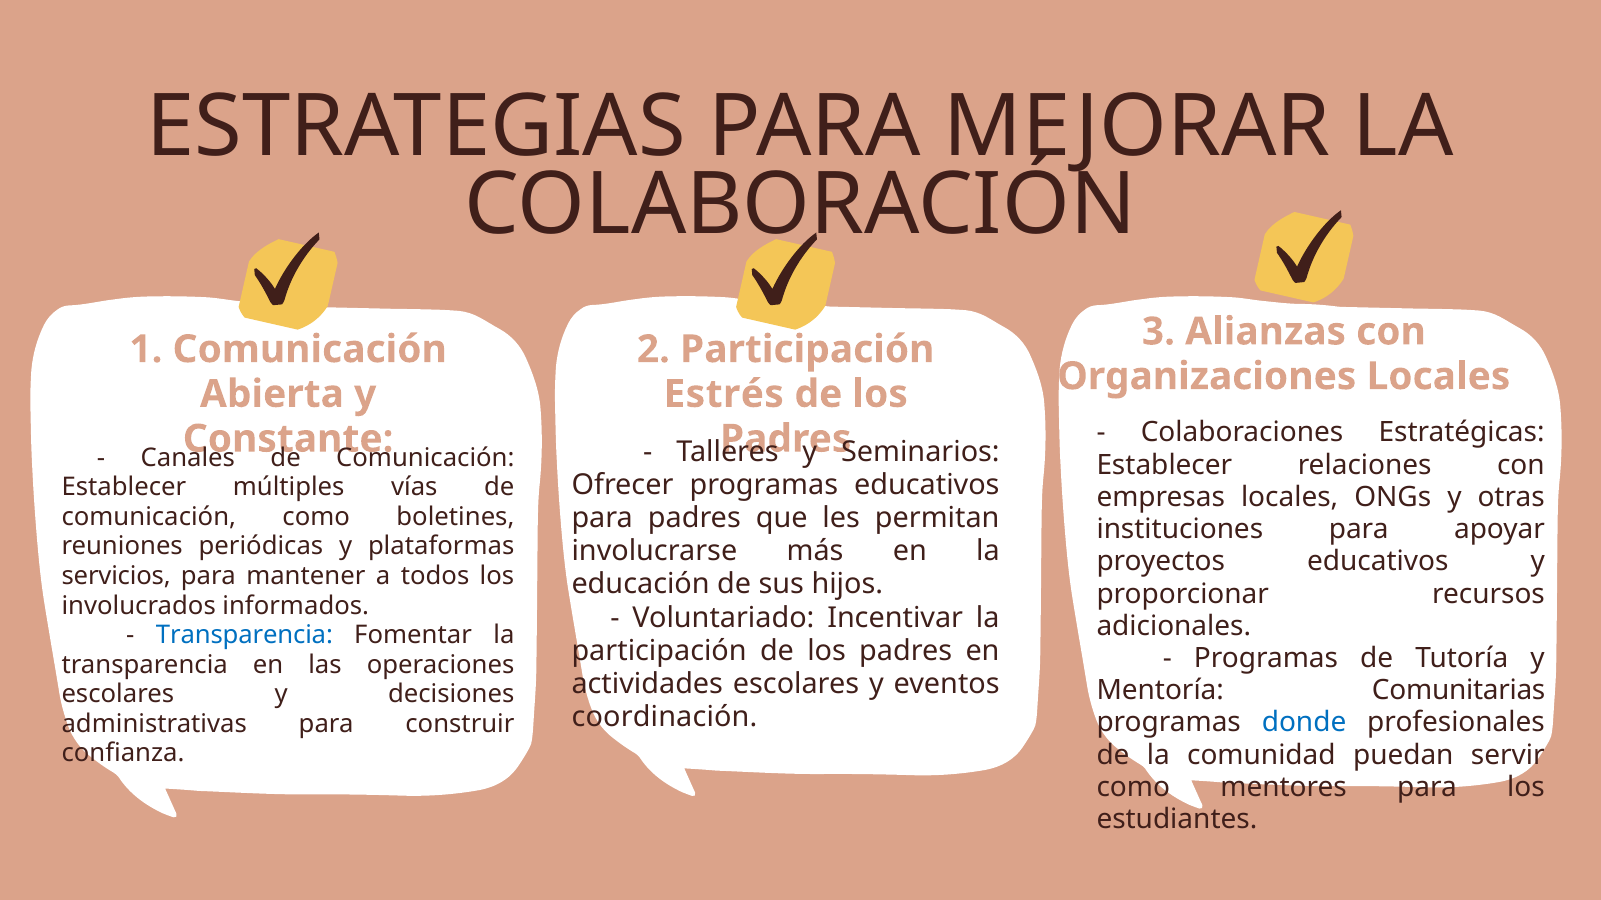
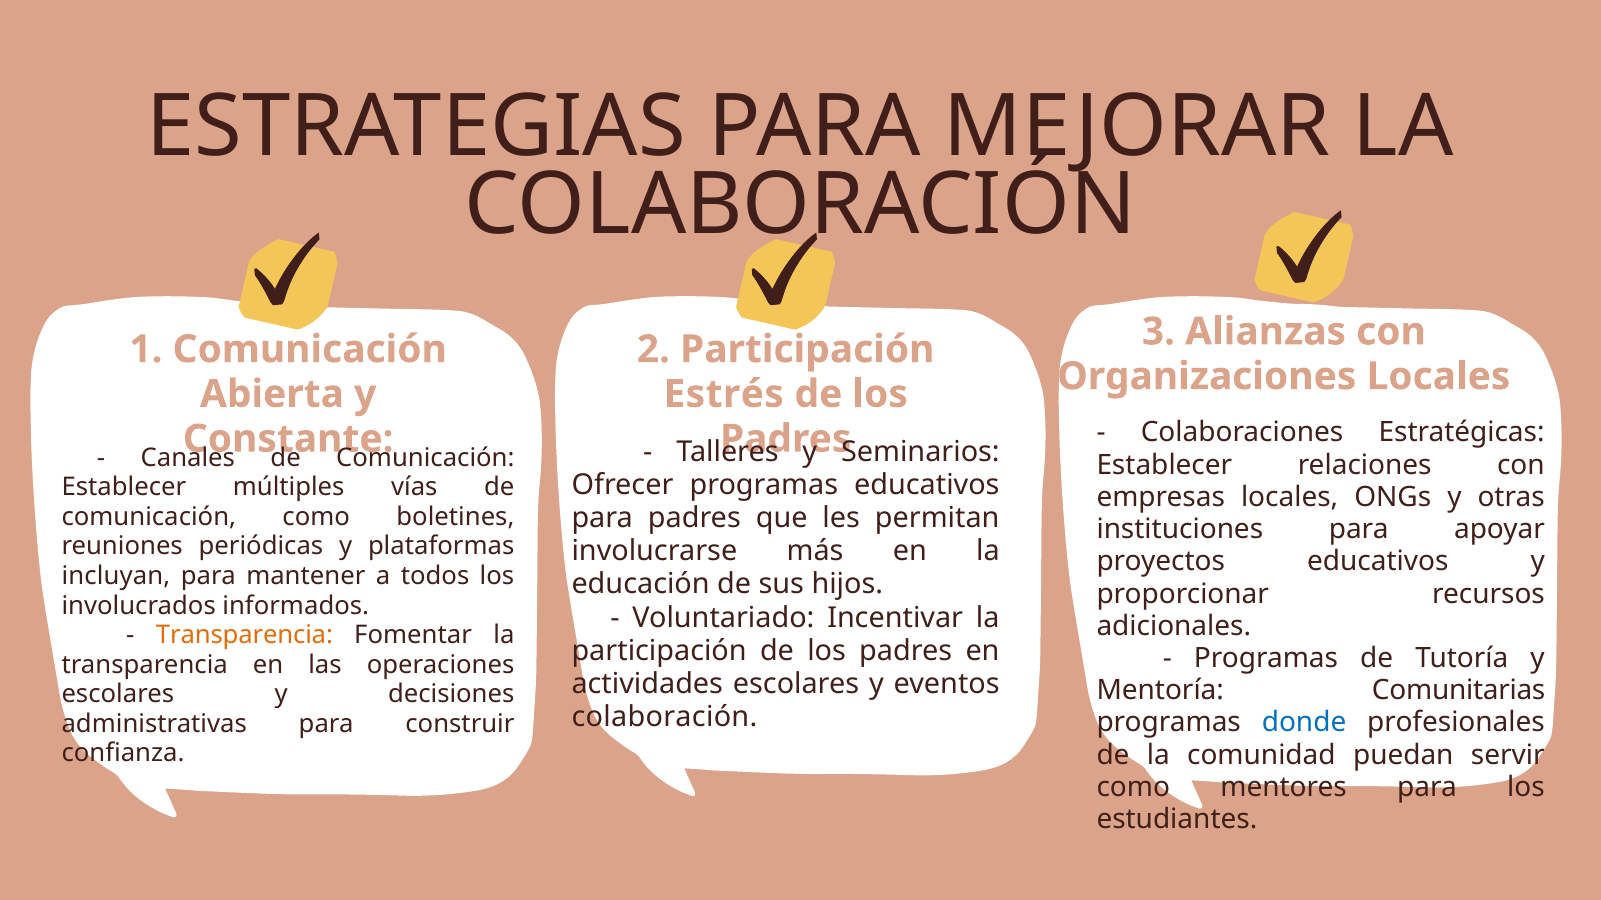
servicios: servicios -> incluyan (116, 576)
Transparencia colour: blue -> orange (244, 636)
coordinación: coordinación -> colaboración (664, 718)
